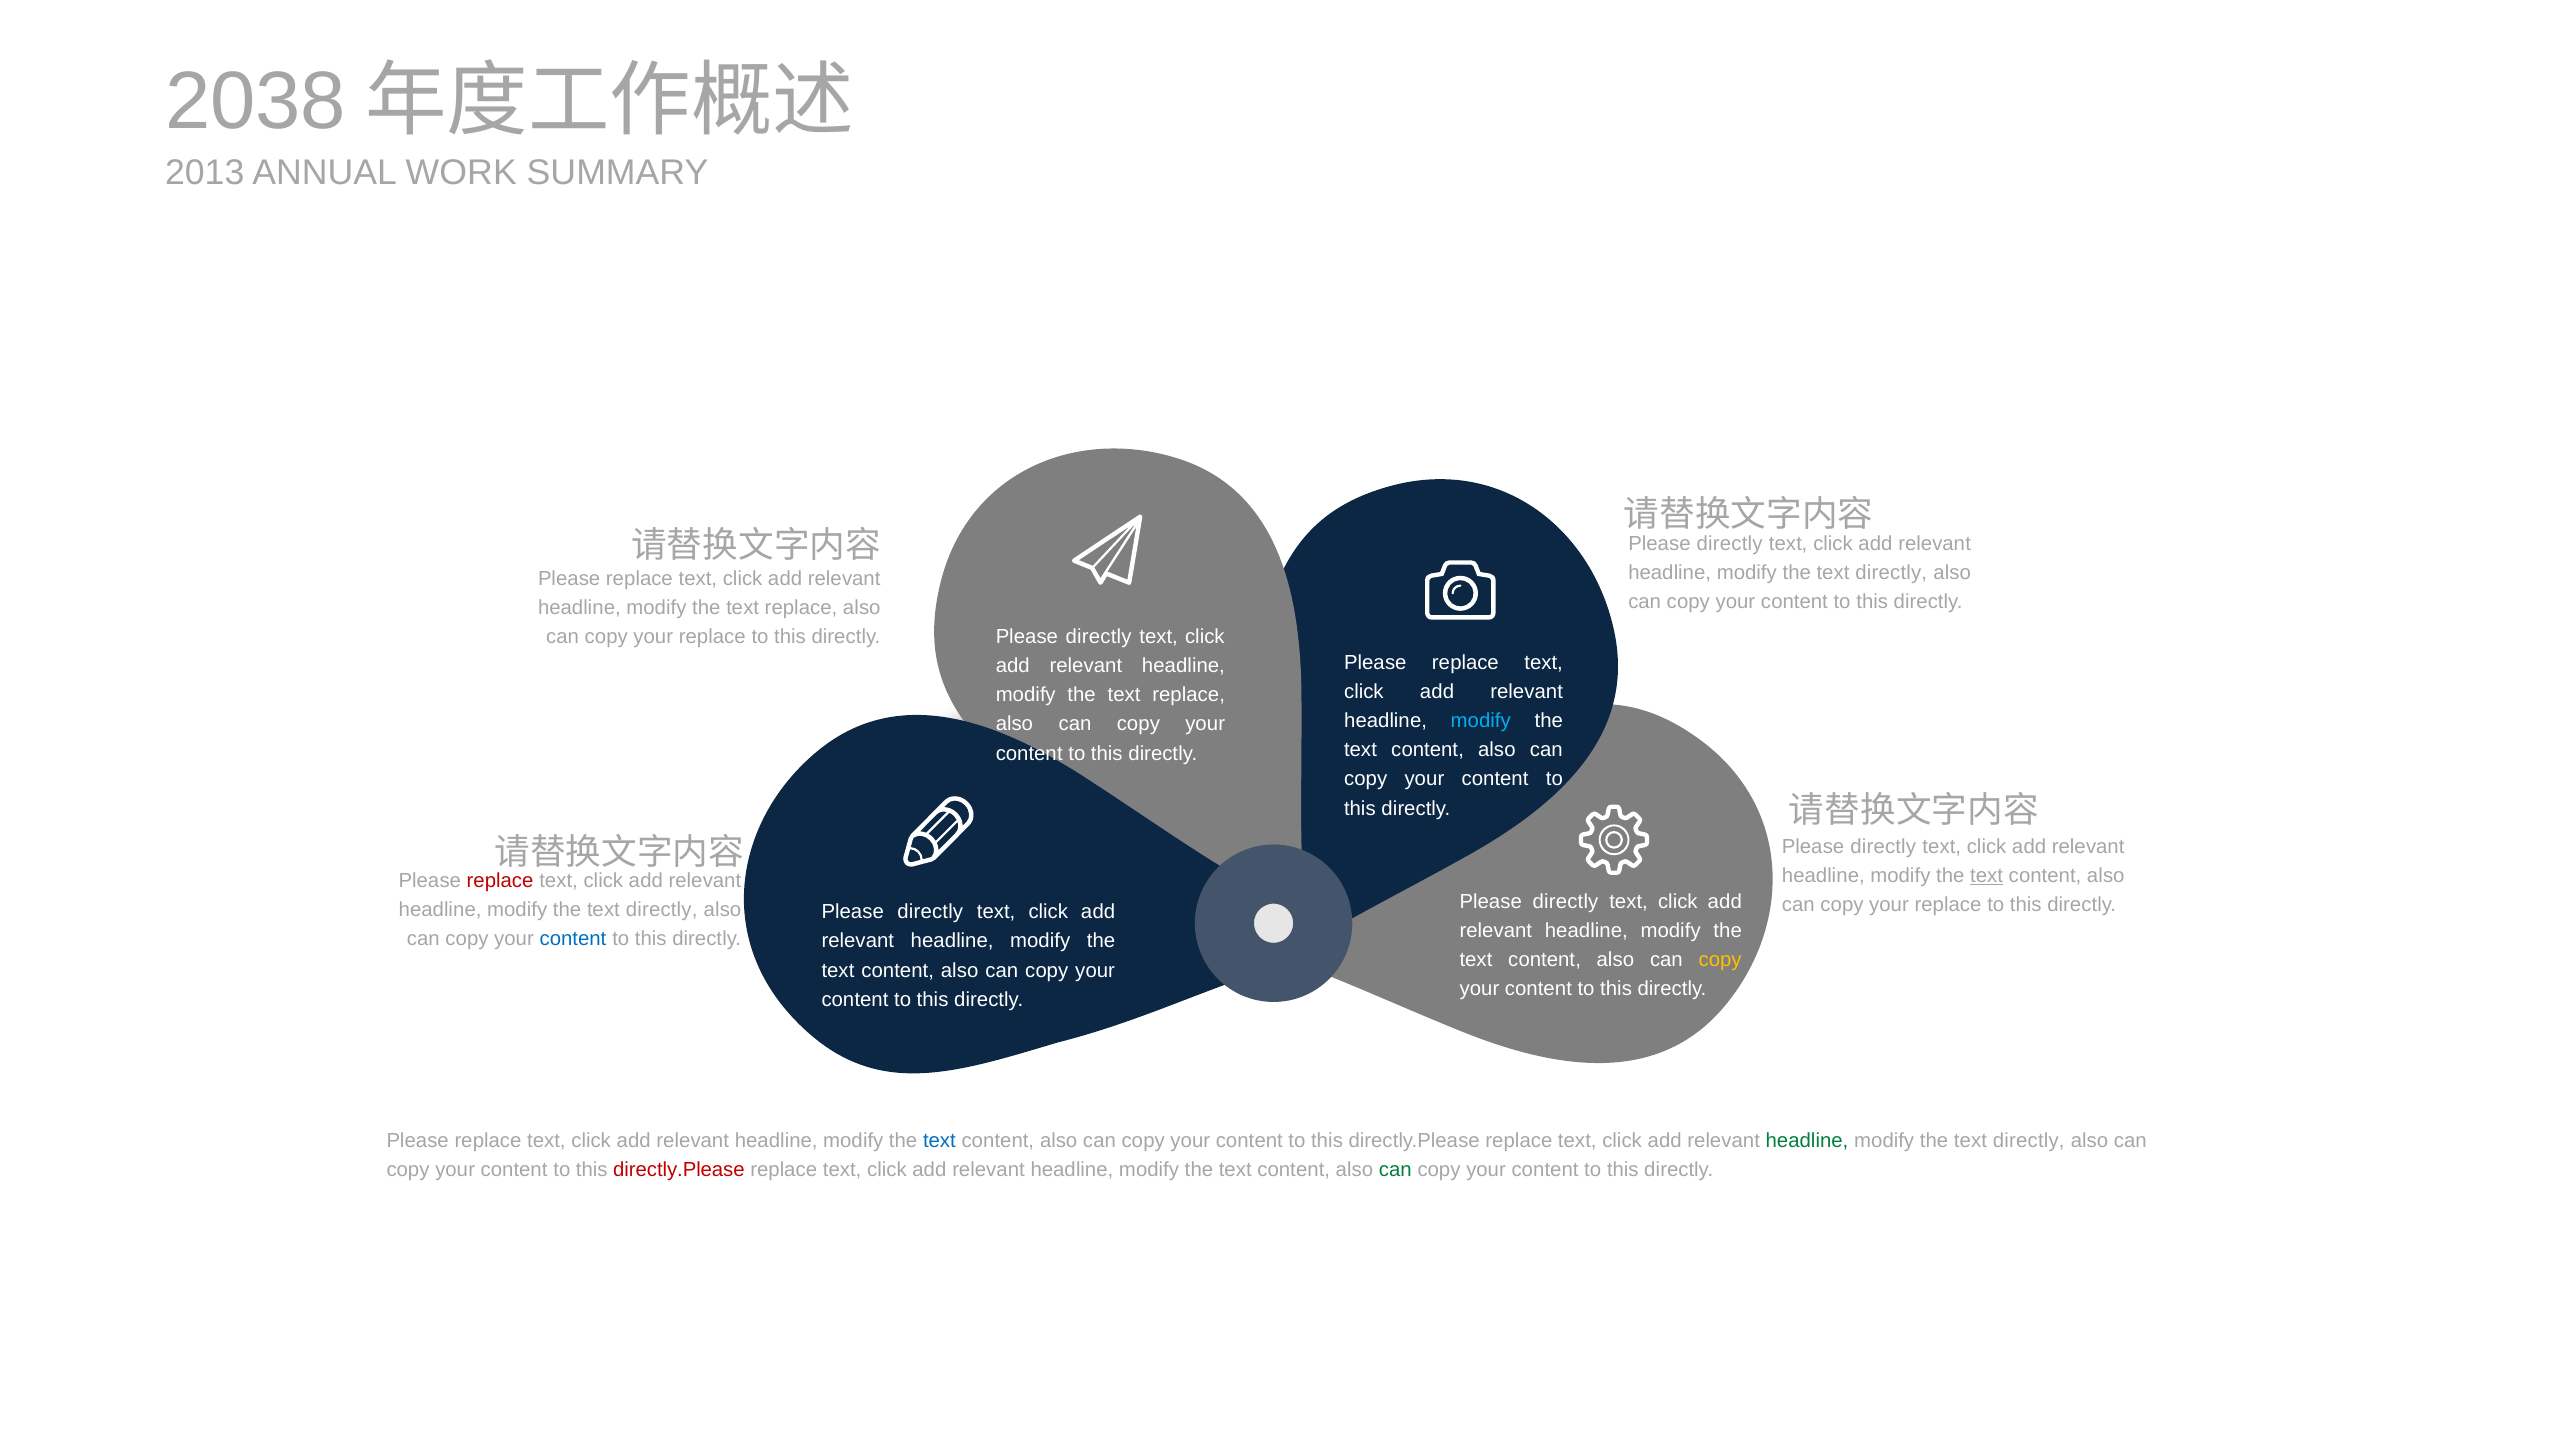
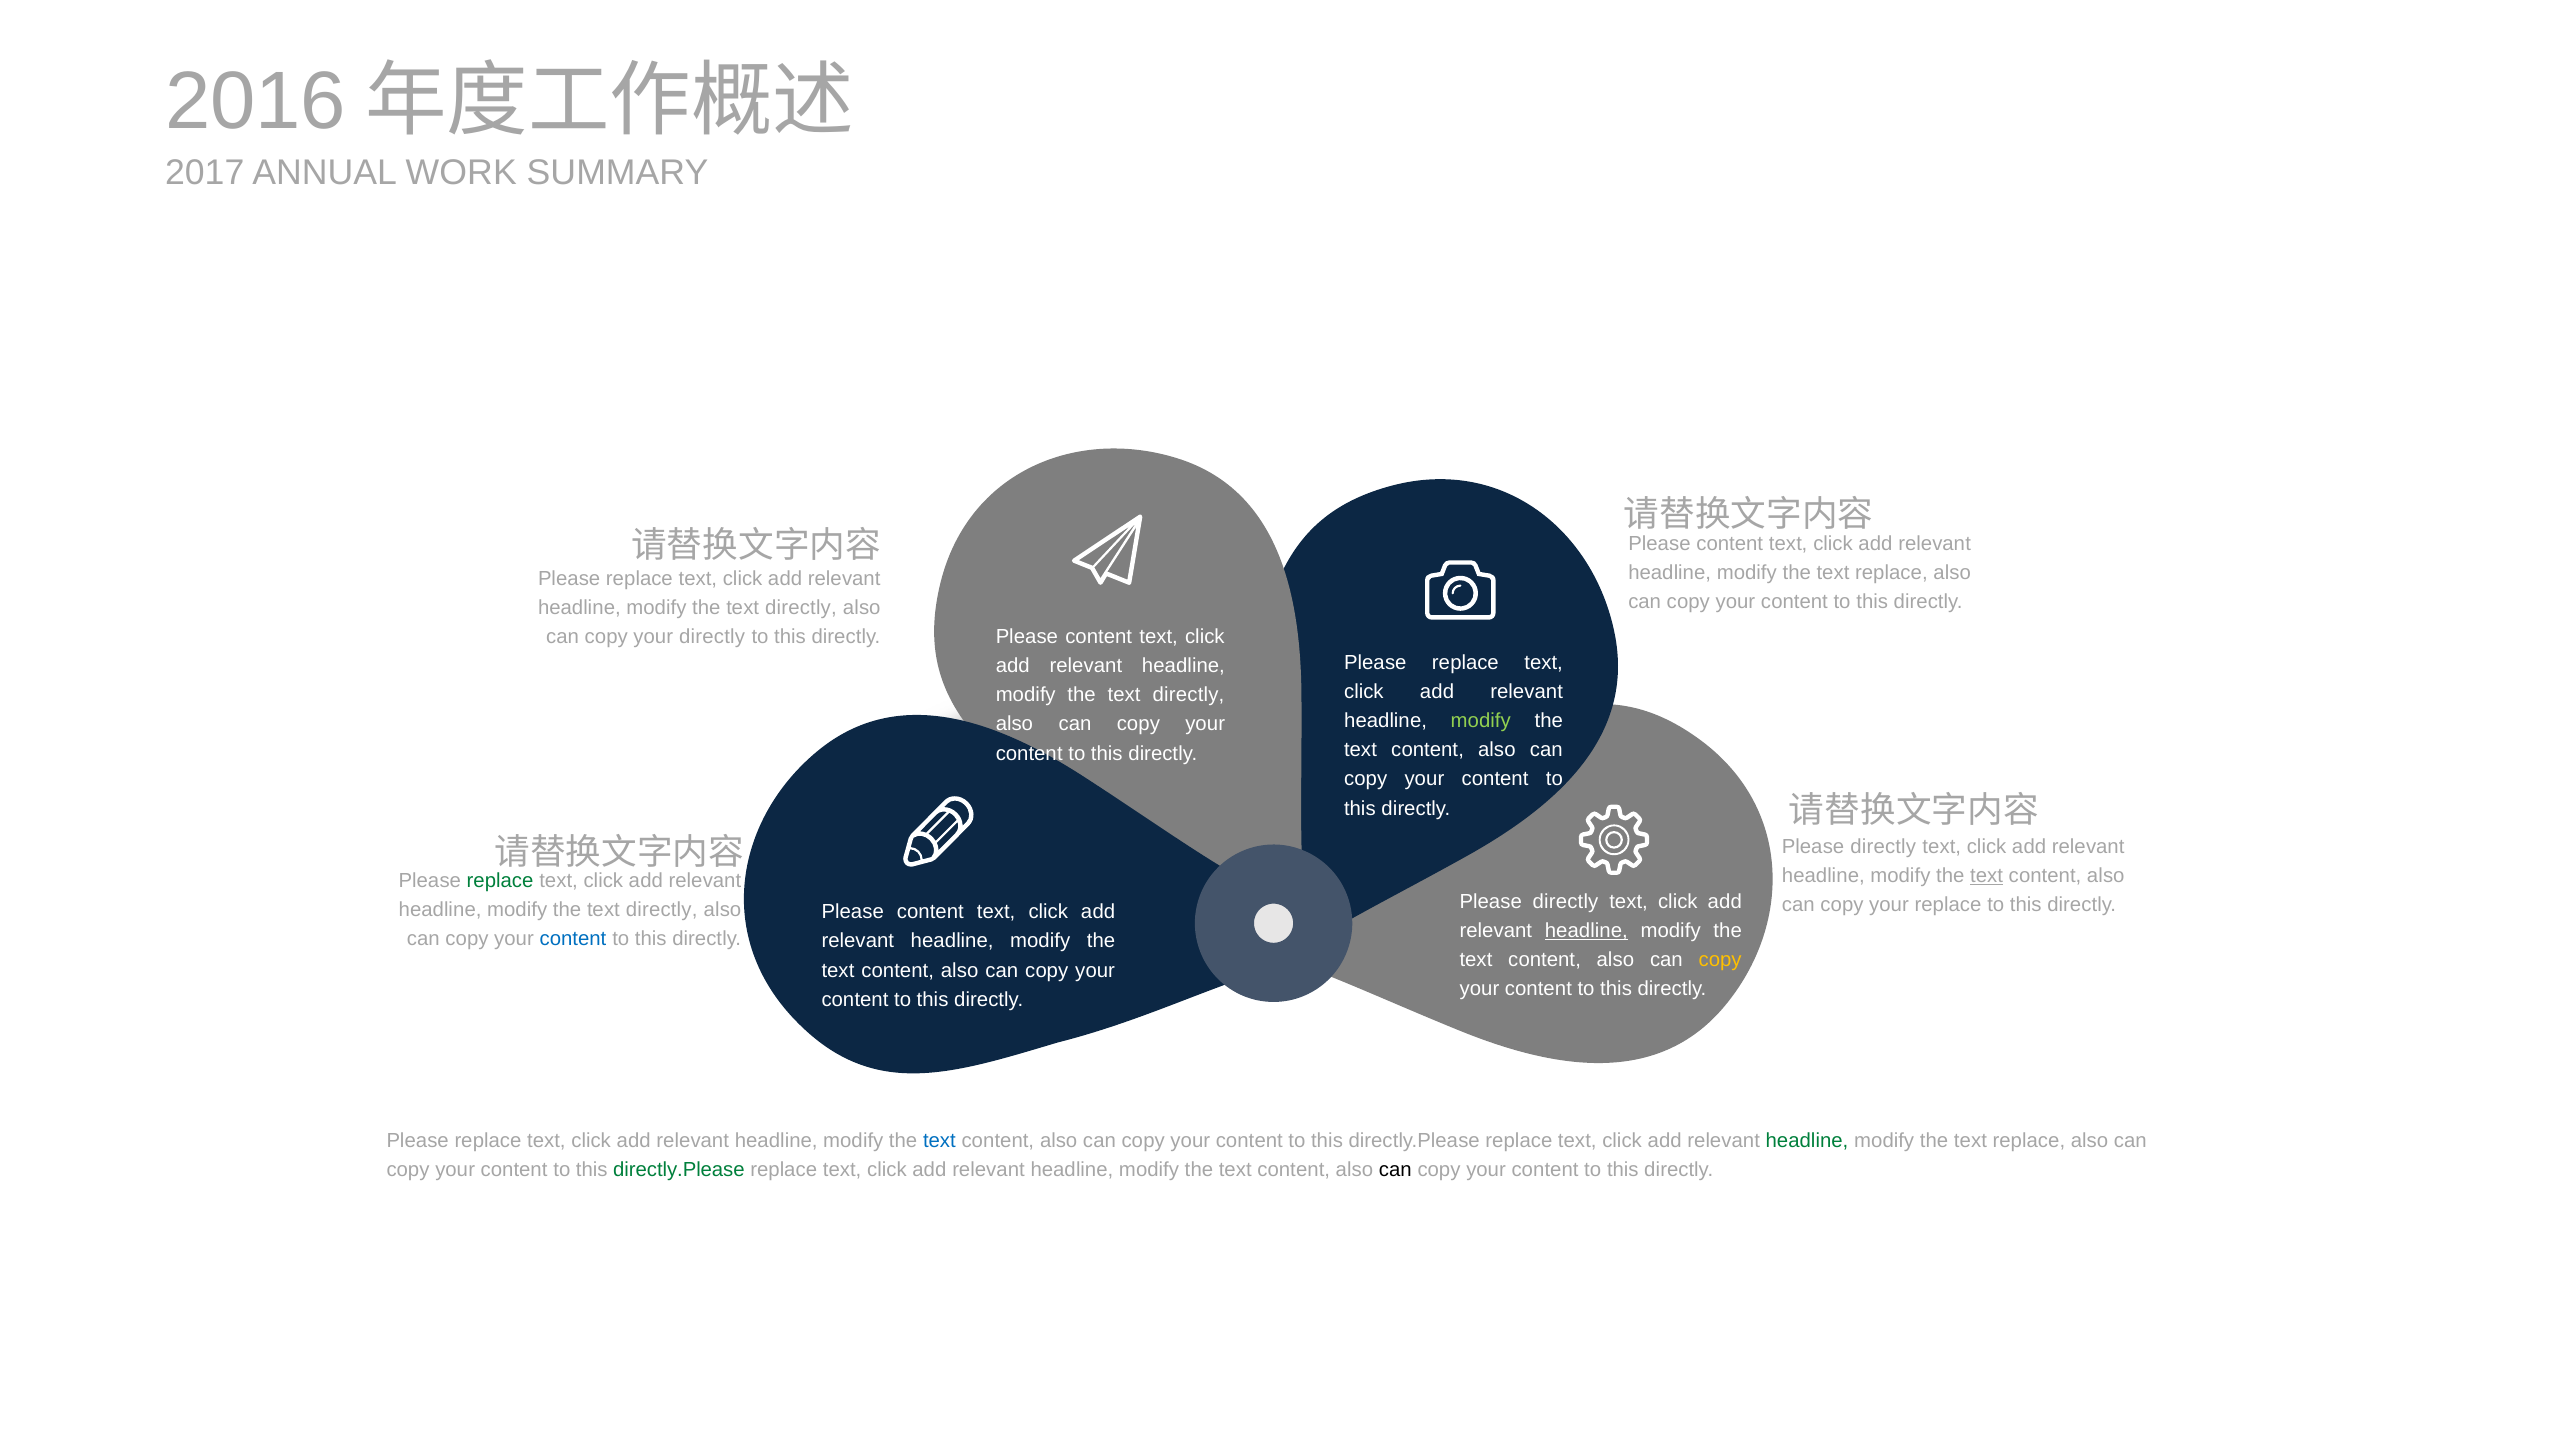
2038: 2038 -> 2016 (256, 102)
2013: 2013 -> 2017 (205, 173)
directly: directly -> content (1730, 543)
directly: directly -> replace (1891, 573)
replace: replace -> directly (801, 608)
directly: directly -> content (1099, 636)
replace: replace -> directly (712, 637)
replace: replace -> directly (1189, 695)
modify colour: light blue -> light green (1481, 721)
replace colour: red -> green (500, 881)
directly: directly -> content (930, 912)
headline underline: none -> present (1586, 931)
directly: directly -> replace (2029, 1140)
directly.Please colour: red -> green (679, 1169)
can colour: green -> black (1395, 1169)
